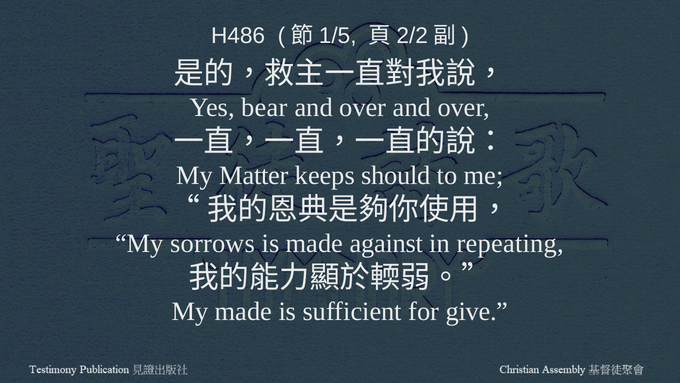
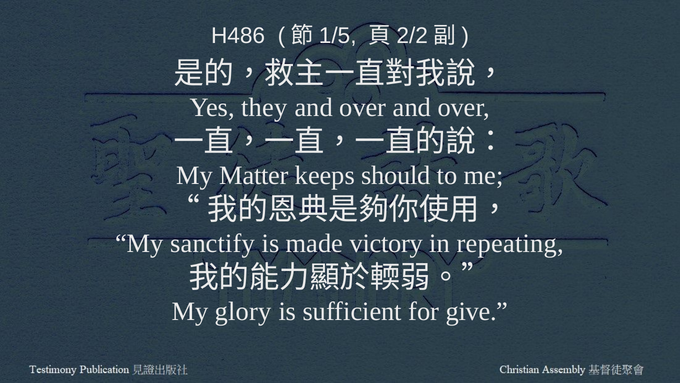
bear: bear -> they (265, 107)
sorrows: sorrows -> sanctify (213, 243)
against: against -> victory (386, 243)
My made: made -> glory (243, 311)
